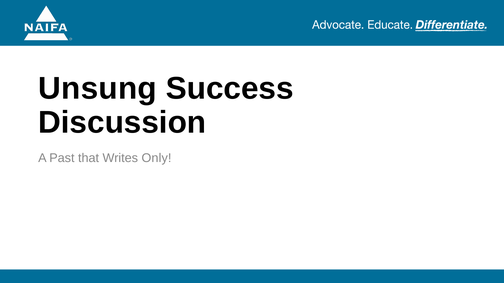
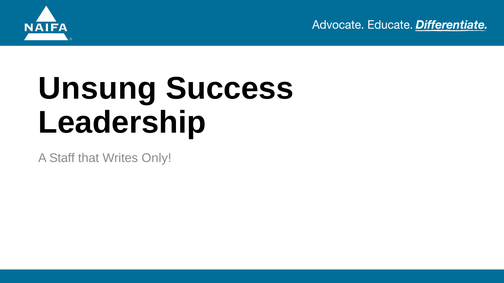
Discussion: Discussion -> Leadership (122, 123)
Past: Past -> Staff (62, 158)
